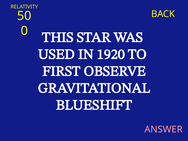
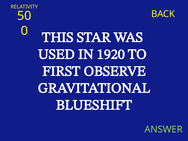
ANSWER colour: pink -> light green (164, 129)
